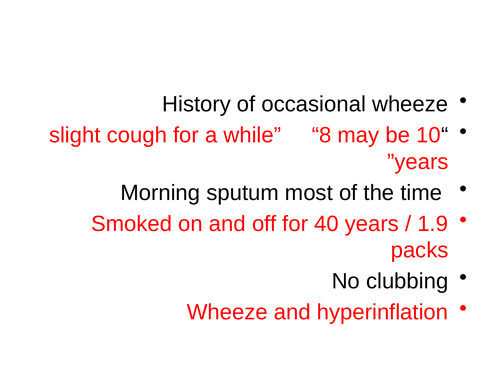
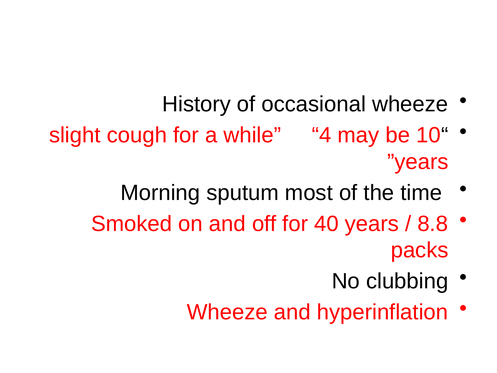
8: 8 -> 4 (322, 135)
1.9: 1.9 -> 8.8 (433, 224)
